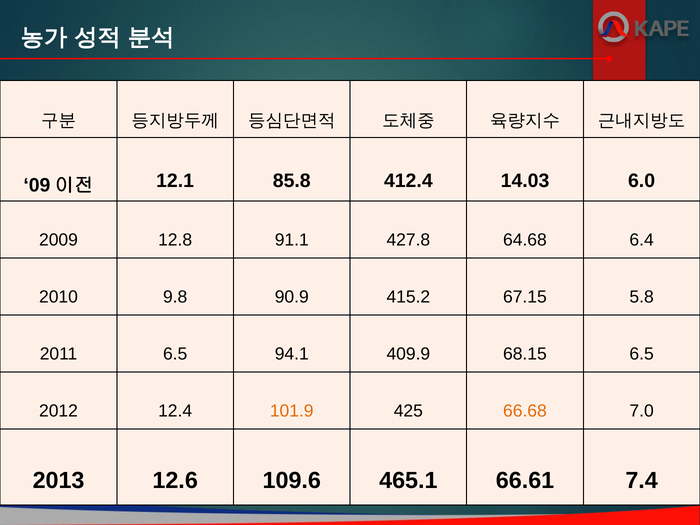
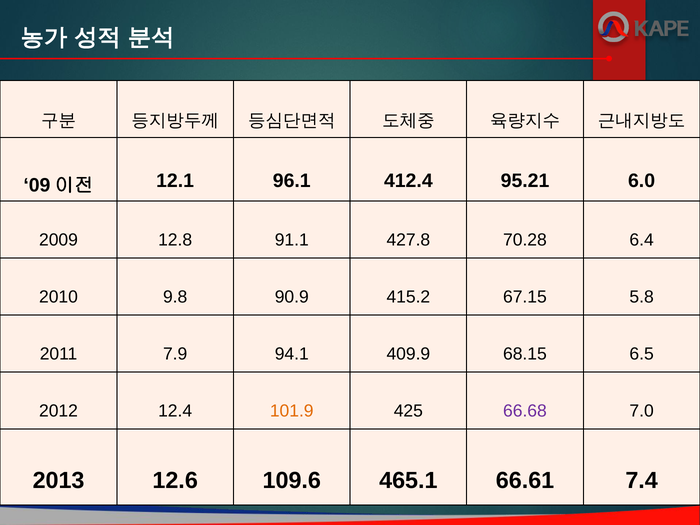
85.8: 85.8 -> 96.1 (292, 181)
14.03: 14.03 -> 95.21 (525, 181)
64.68: 64.68 -> 70.28 (525, 240)
2011 6.5: 6.5 -> 7.9 (175, 354)
66.68 colour: orange -> purple (525, 411)
